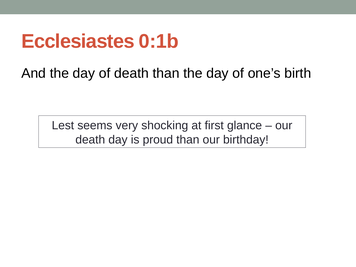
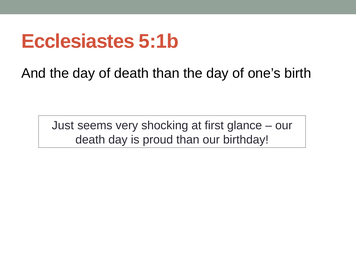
0:1b: 0:1b -> 5:1b (159, 41)
Lest: Lest -> Just (63, 125)
